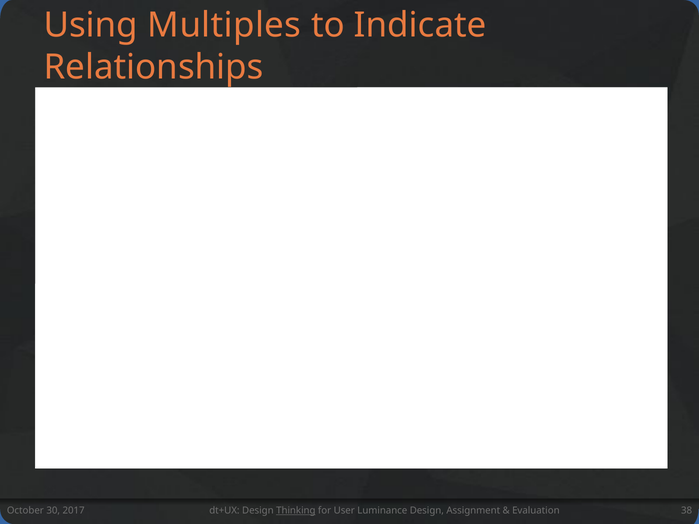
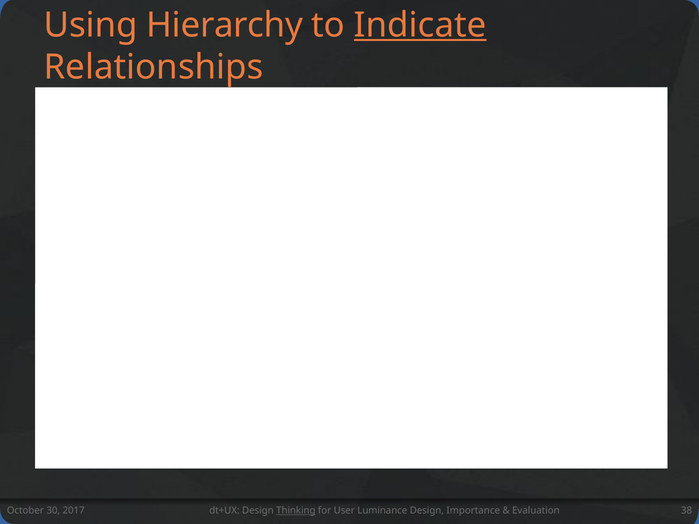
Multiples: Multiples -> Hierarchy (225, 25)
Indicate underline: none -> present (420, 25)
Assignment: Assignment -> Importance (473, 511)
